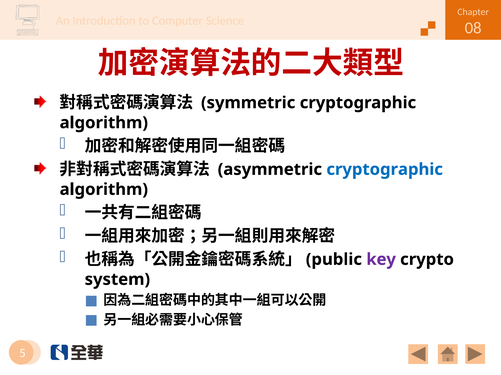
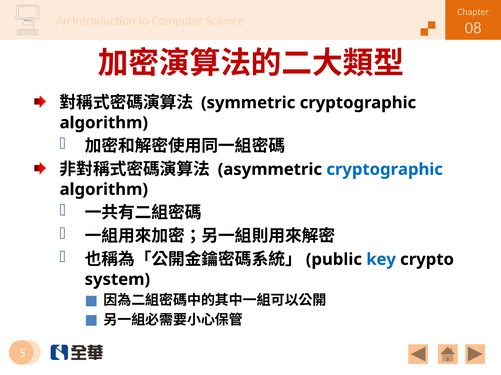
key colour: purple -> blue (381, 260)
